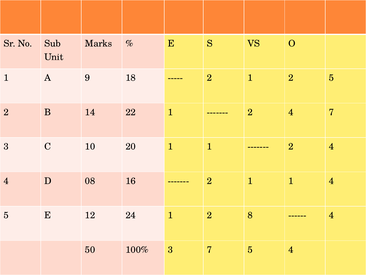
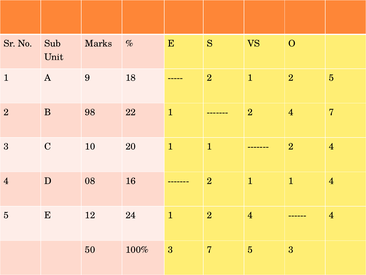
14: 14 -> 98 (90, 112)
1 2 8: 8 -> 4 (250, 215)
5 4: 4 -> 3 (291, 249)
